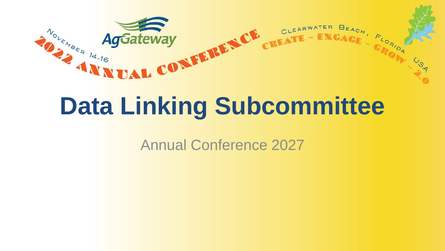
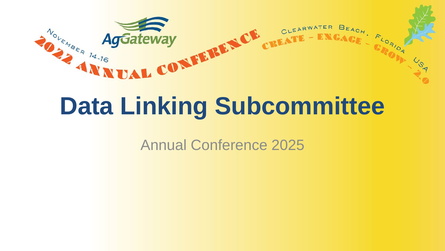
2027: 2027 -> 2025 (288, 145)
